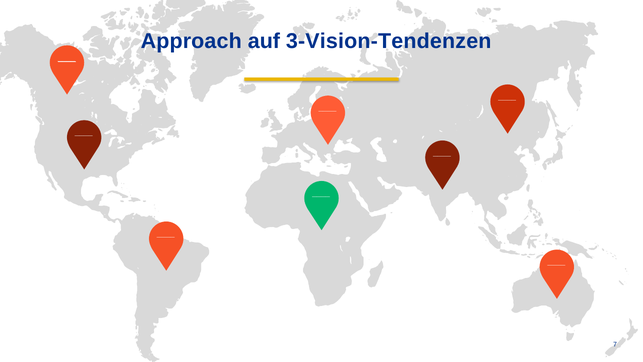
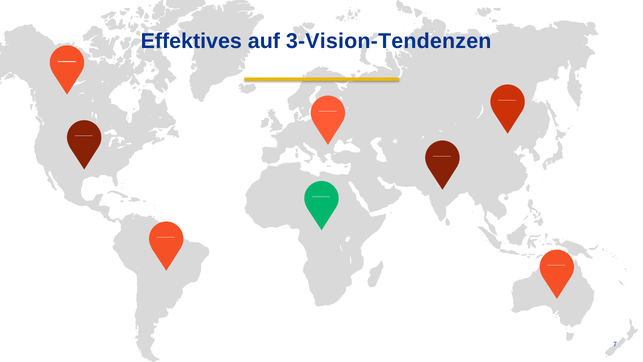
Approach: Approach -> Effektives (191, 41)
